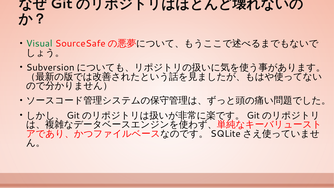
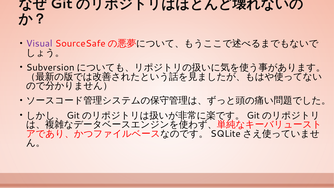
Visual colour: green -> purple (39, 44)
